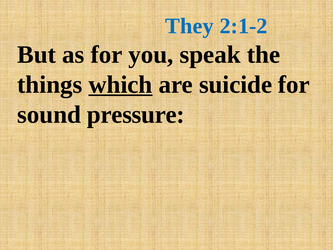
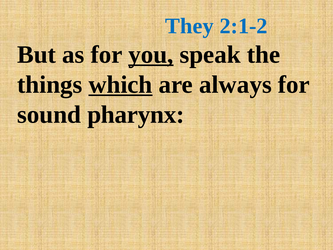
you underline: none -> present (151, 54)
suicide: suicide -> always (235, 84)
pressure: pressure -> pharynx (136, 114)
